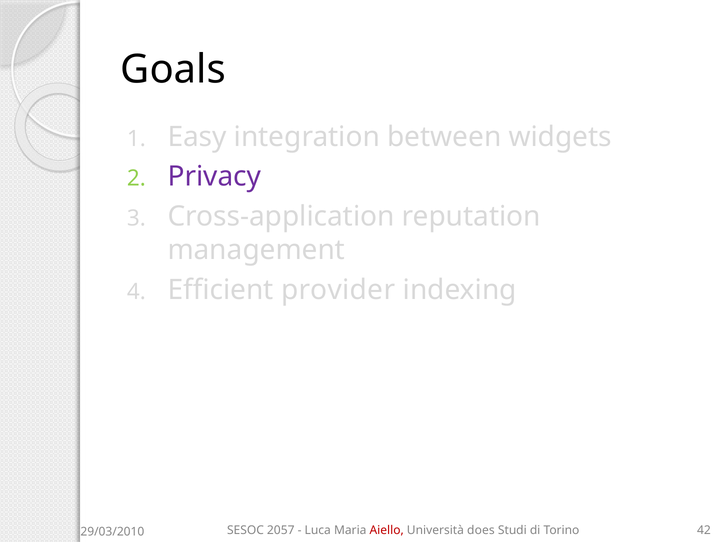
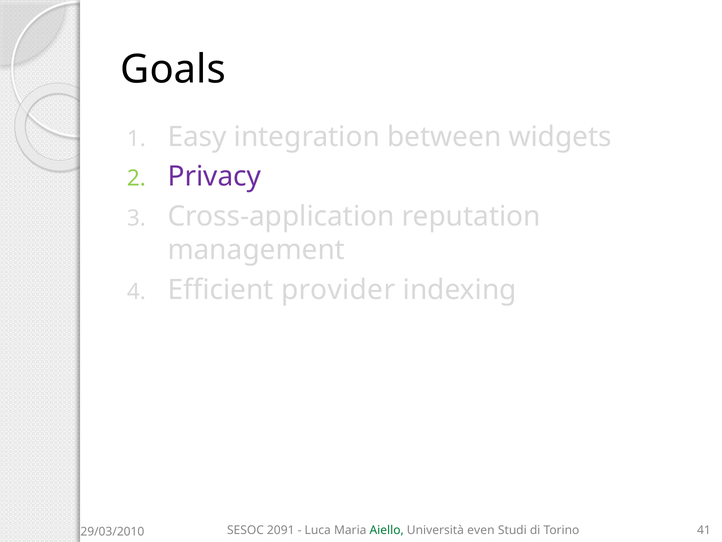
2057: 2057 -> 2091 (281, 530)
Aiello colour: red -> green (387, 530)
does: does -> even (481, 530)
42: 42 -> 41 (704, 530)
